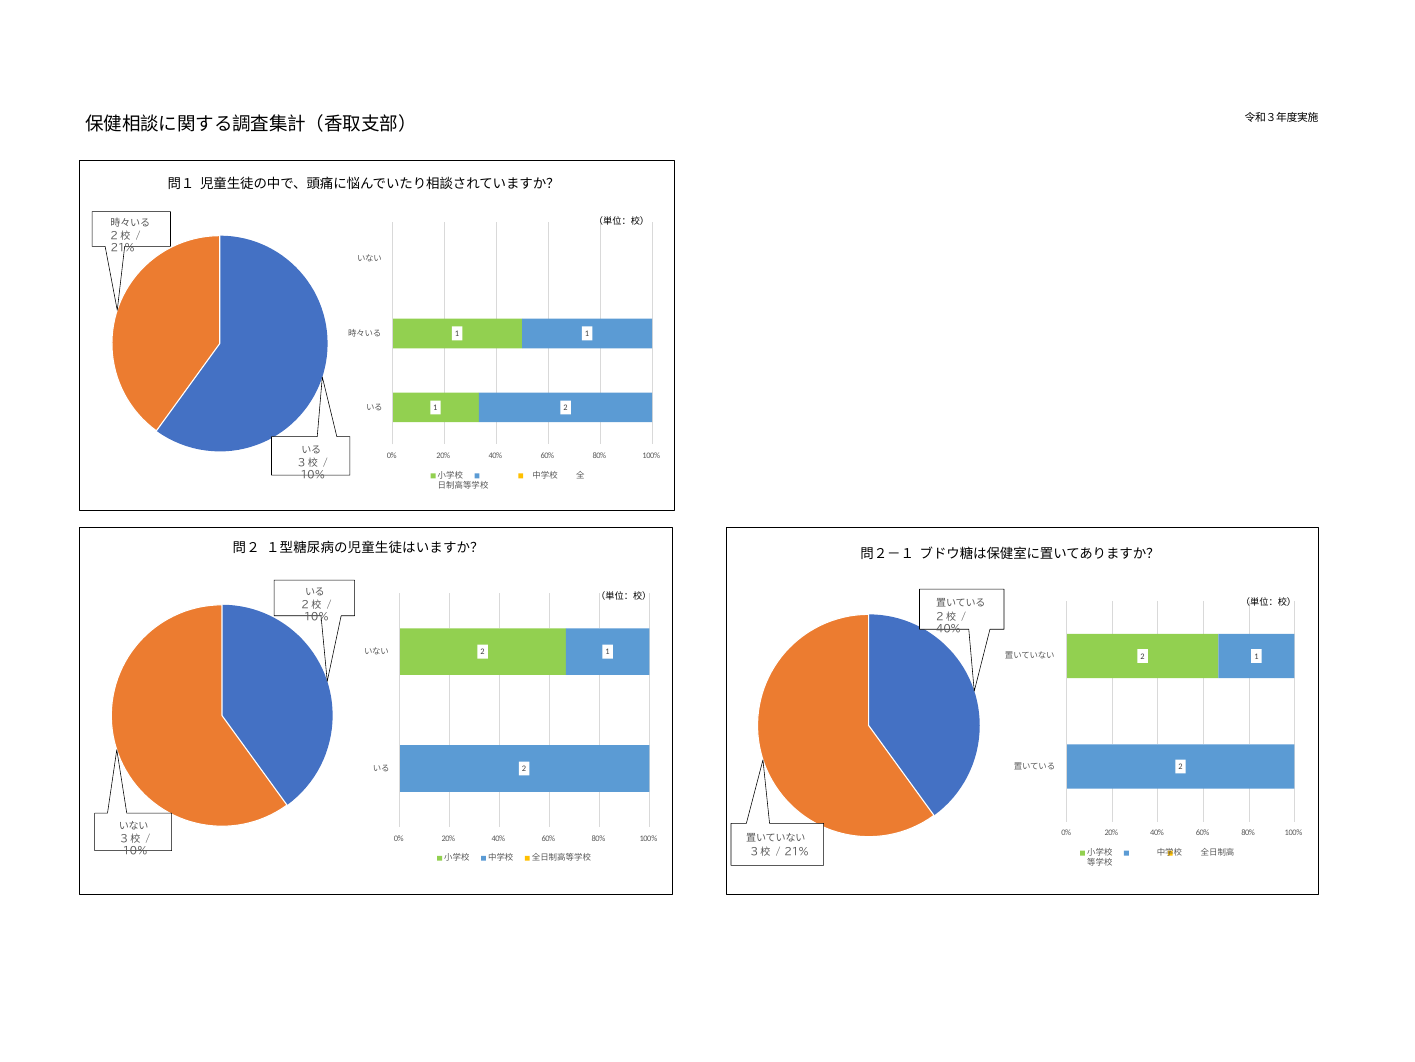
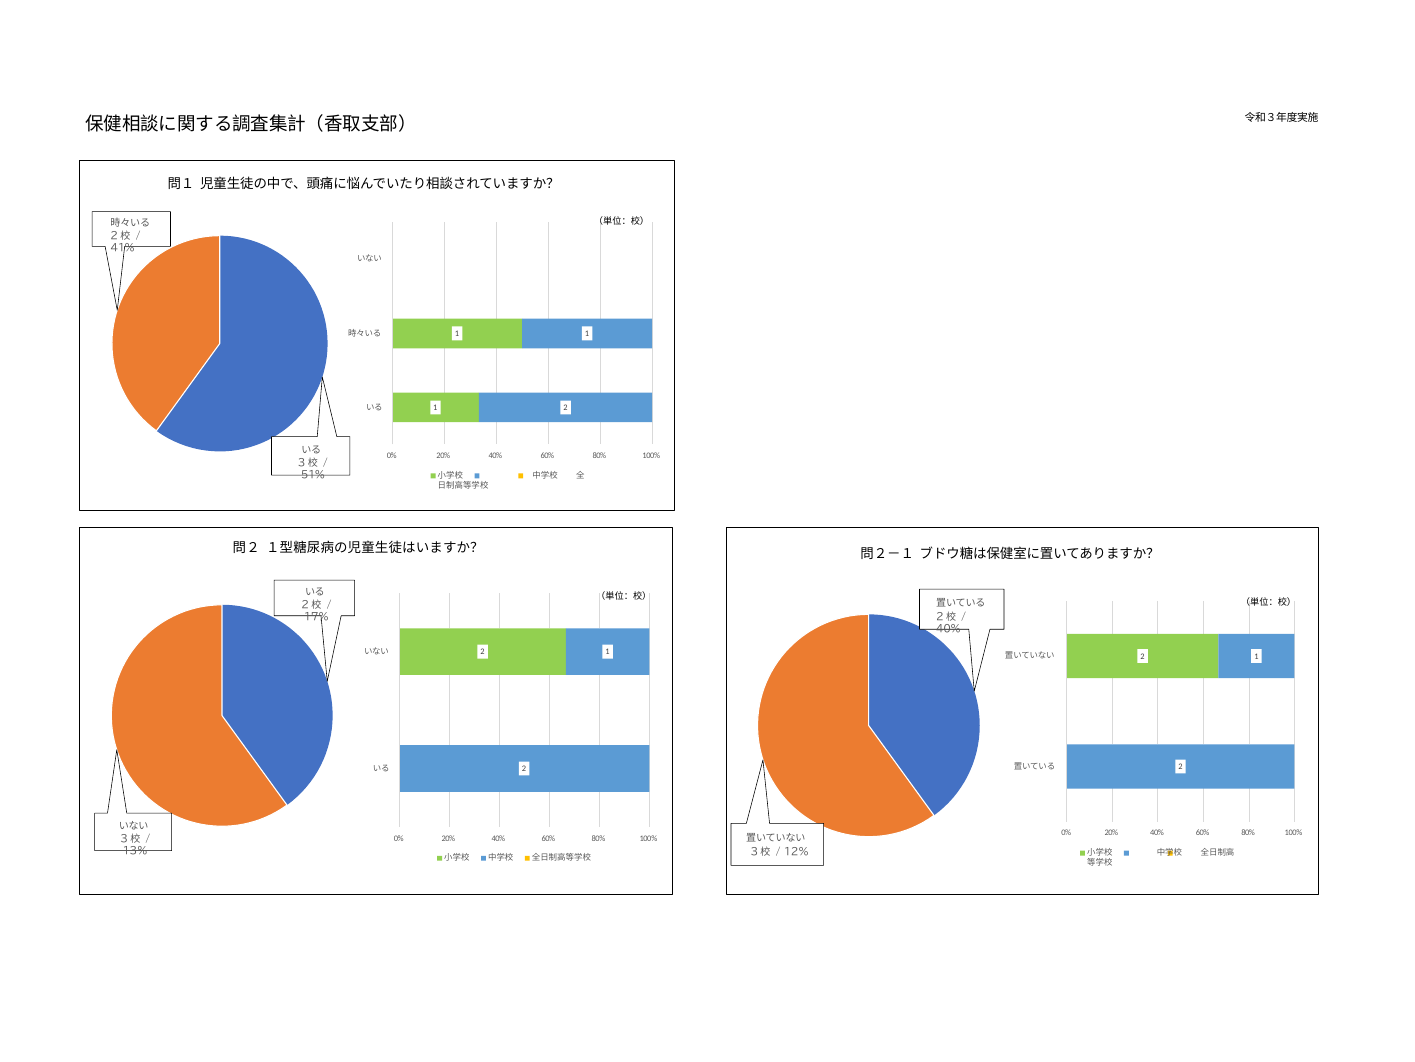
21%: 21% -> 41% (123, 248)
10%: 10% -> 51% (313, 475)
10%: 10% -> 17% (317, 617)
10%: 10% -> 13% (135, 851)
21%: 21% -> 12% (797, 851)
